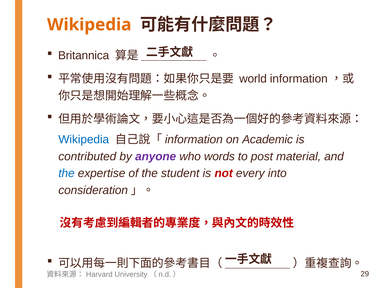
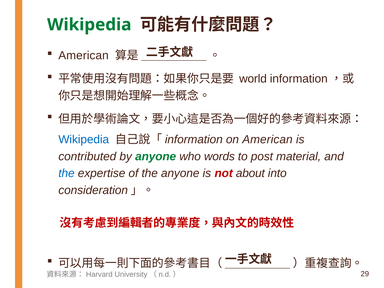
Wikipedia colour: orange -> green (89, 25)
Britannica: Britannica -> American (84, 56)
on Academic: Academic -> American (267, 140)
anyone colour: purple -> green (156, 156)
the student: student -> anyone (180, 173)
every: every -> about (250, 173)
